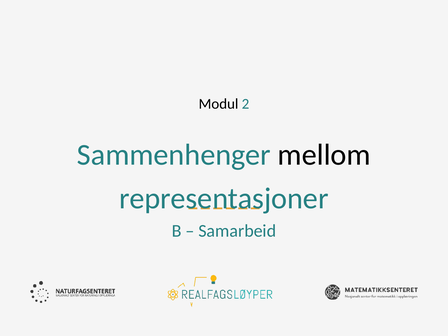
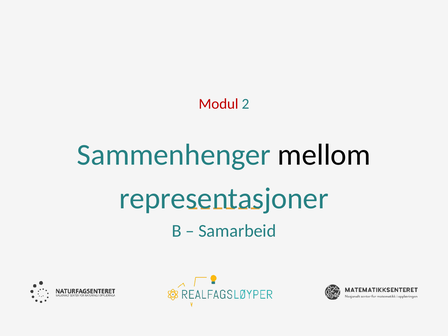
Modul colour: black -> red (218, 104)
